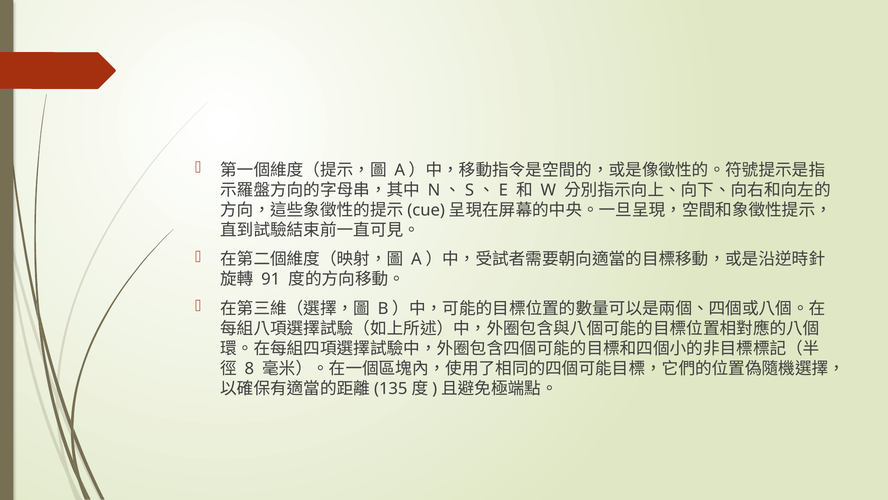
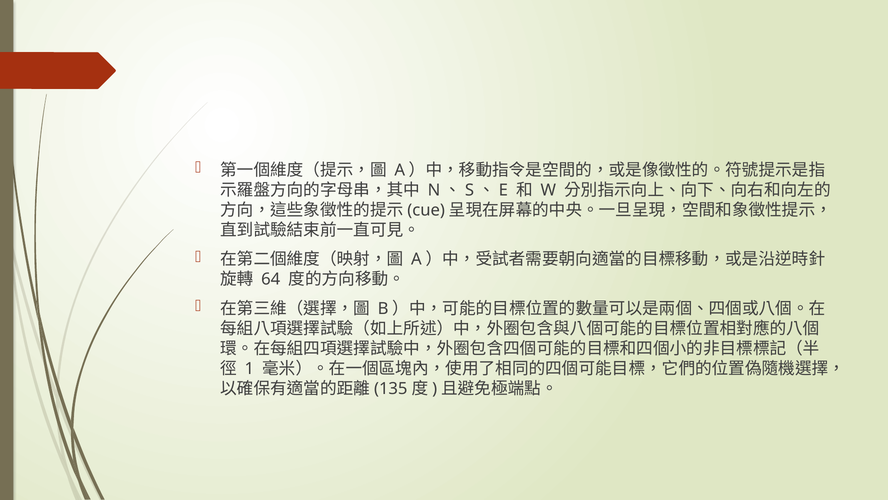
91: 91 -> 64 (271, 279)
8: 8 -> 1 (249, 368)
